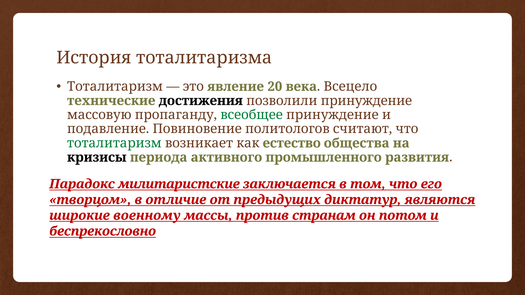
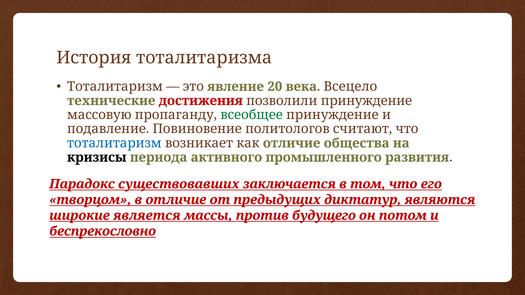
достижения colour: black -> red (201, 101)
тоталитаризм colour: green -> blue (114, 143)
как естество: естество -> отличие (292, 143)
милитаристские: милитаристские -> существовавших (179, 184)
военному: военному -> является (147, 216)
странам: странам -> будущего (324, 216)
